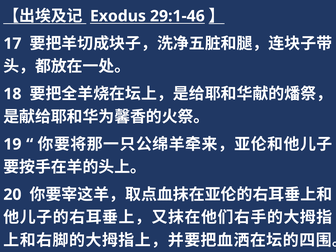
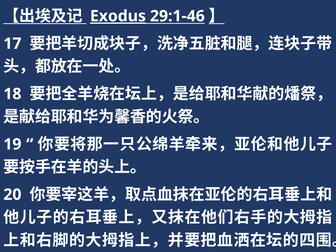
Exodus underline: none -> present (118, 16)
